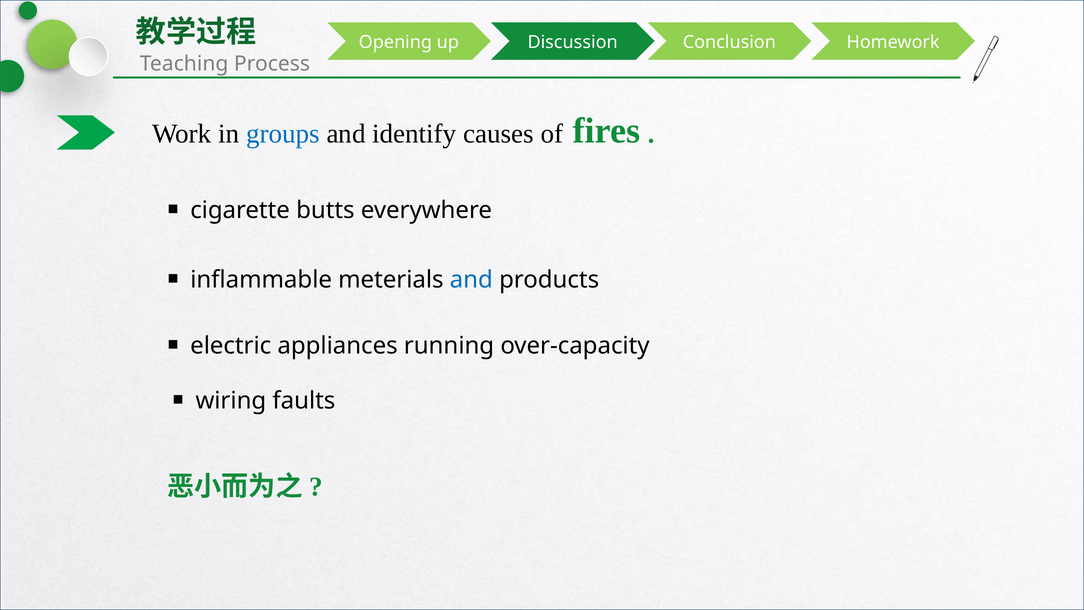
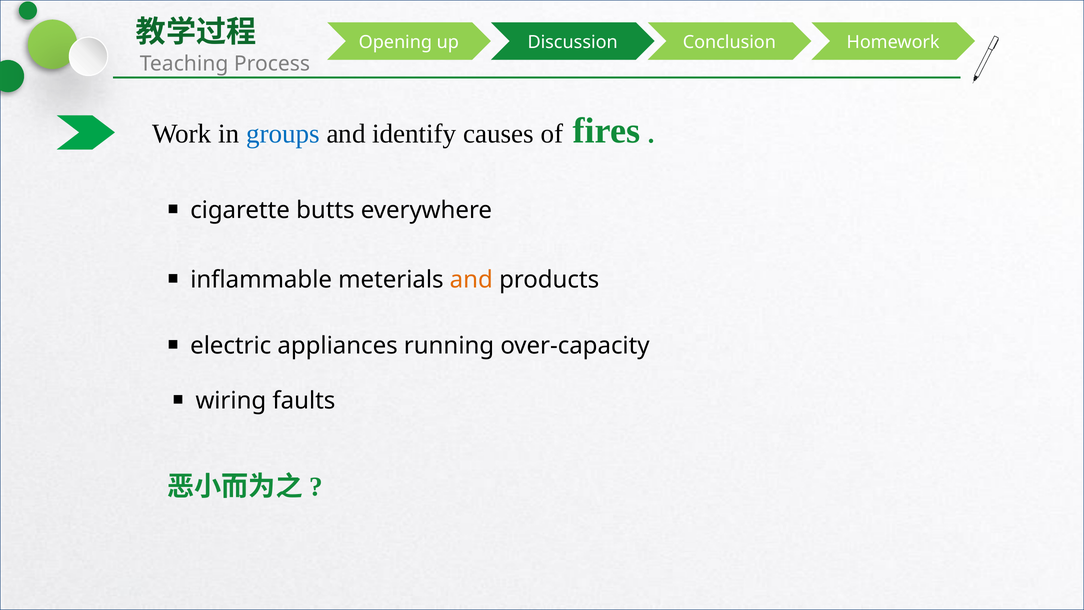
and colour: blue -> orange (471, 280)
